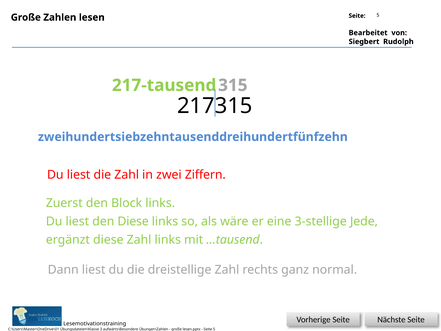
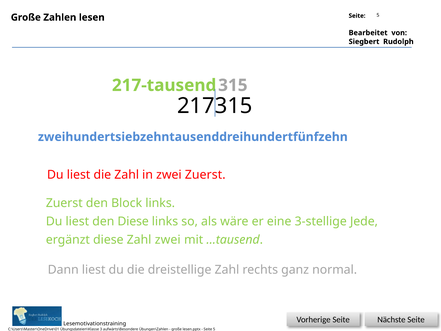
zwei Ziffern: Ziffern -> Zuerst (205, 175)
Zahl links: links -> zwei (168, 240)
